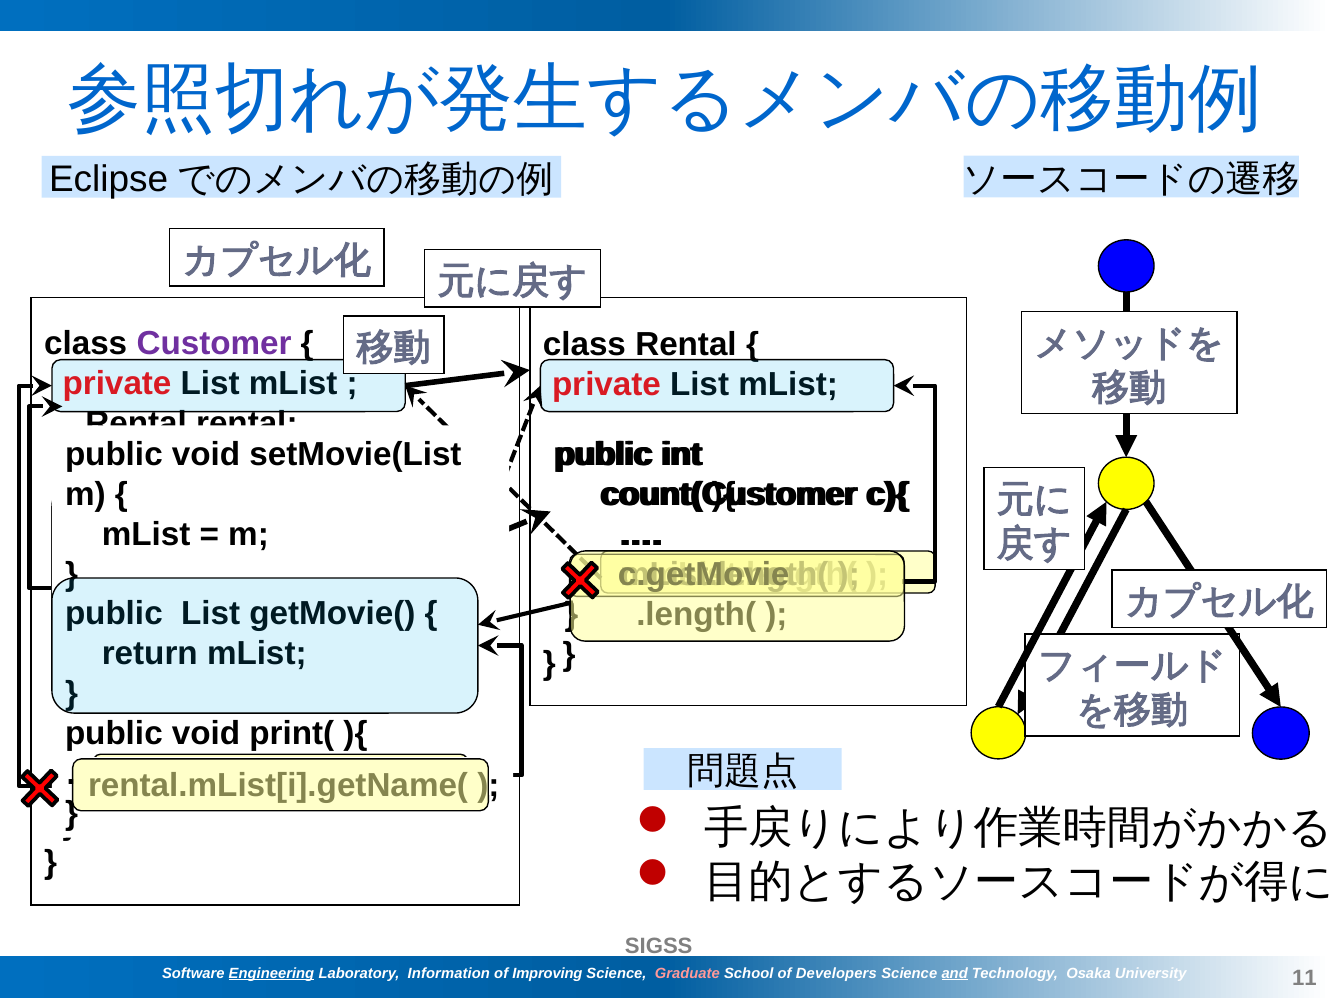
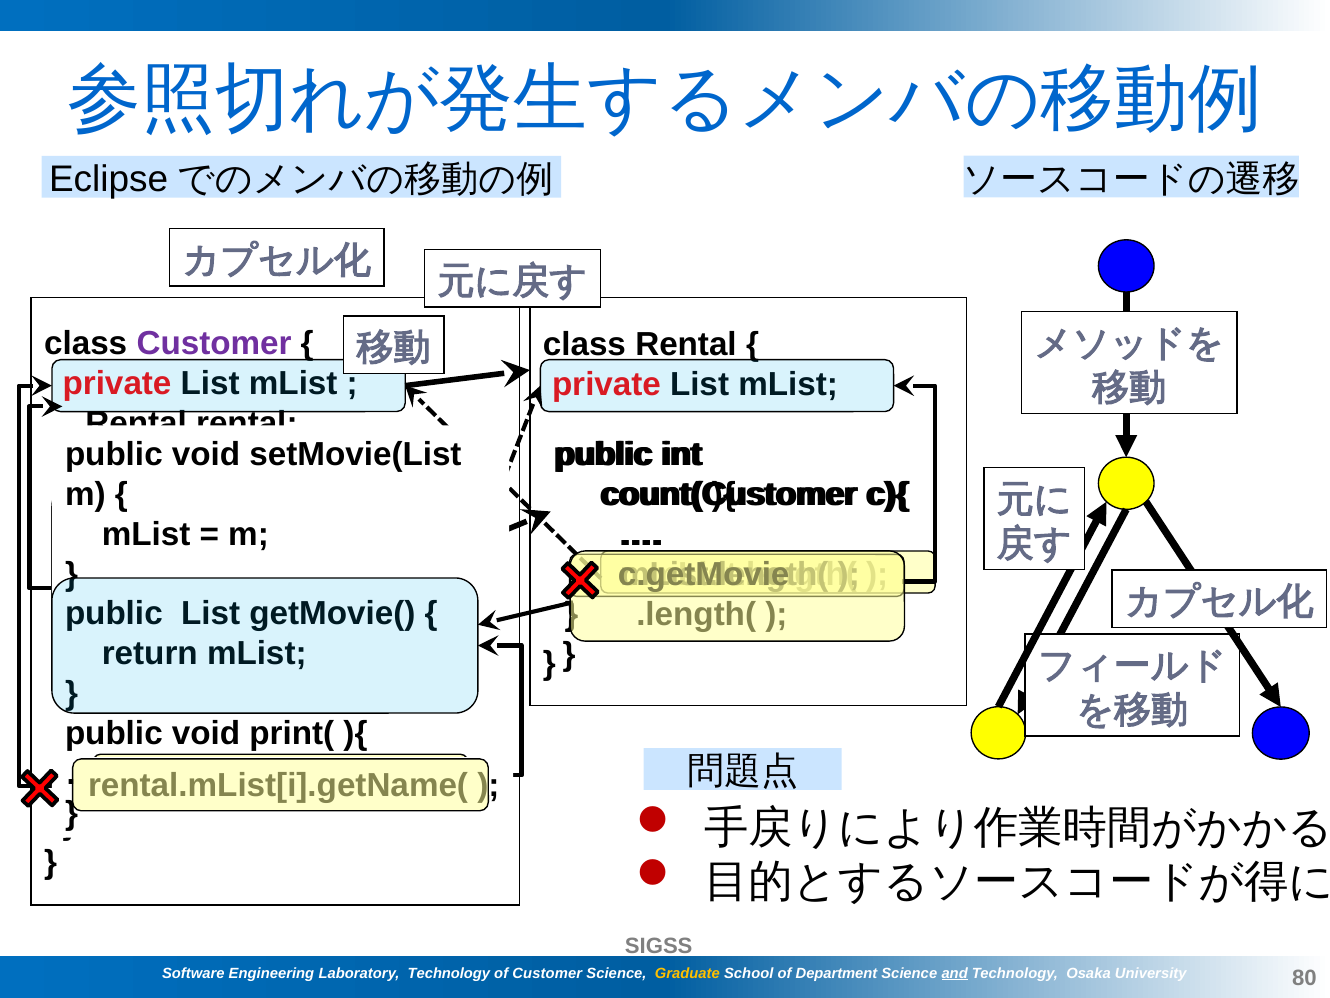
Engineering underline: present -> none (271, 973)
Laboratory Information: Information -> Technology (449, 973)
of Improving: Improving -> Customer (547, 973)
Graduate colour: pink -> yellow (687, 973)
Developers: Developers -> Department (836, 973)
11: 11 -> 80 (1304, 978)
